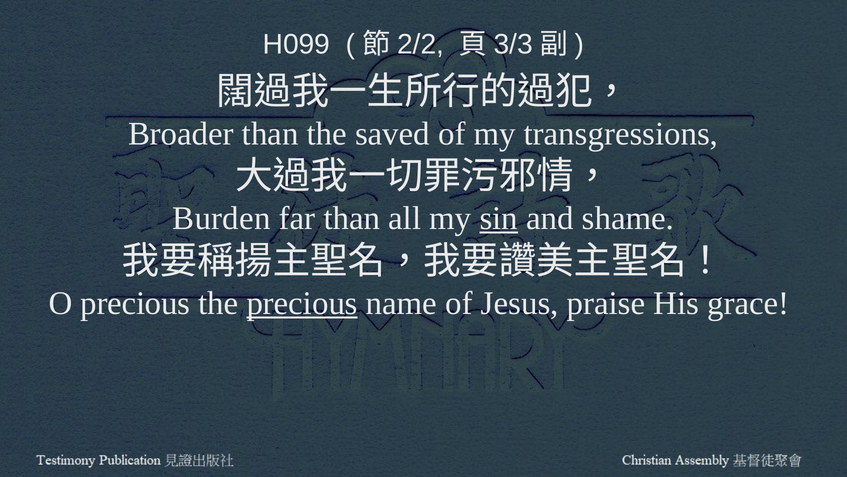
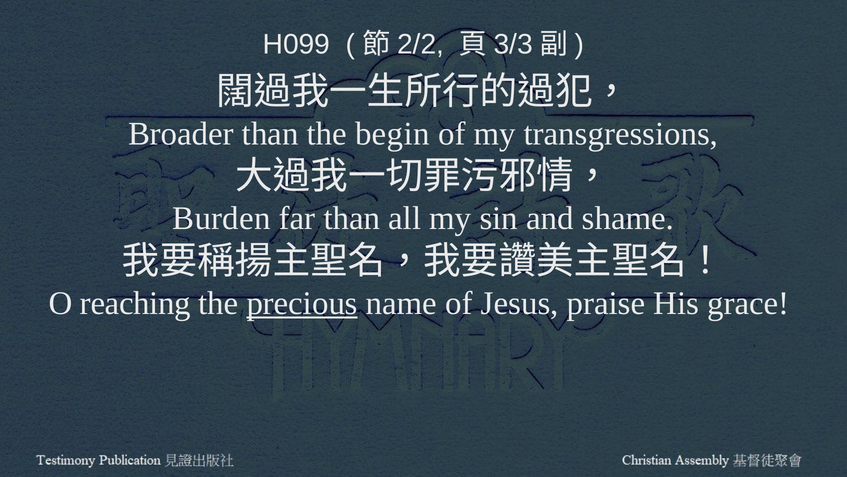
saved: saved -> begin (392, 134)
sin underline: present -> none (499, 218)
O precious: precious -> reaching (135, 303)
